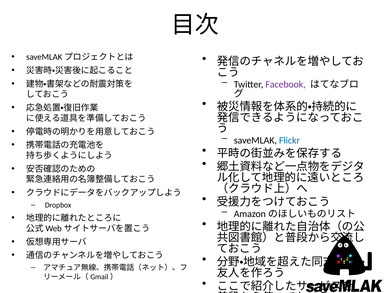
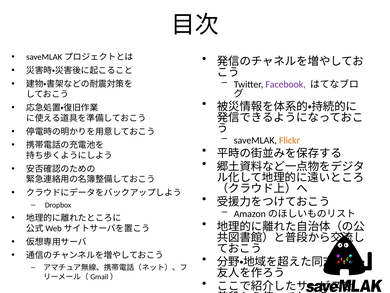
Flickr colour: blue -> orange (289, 140)
